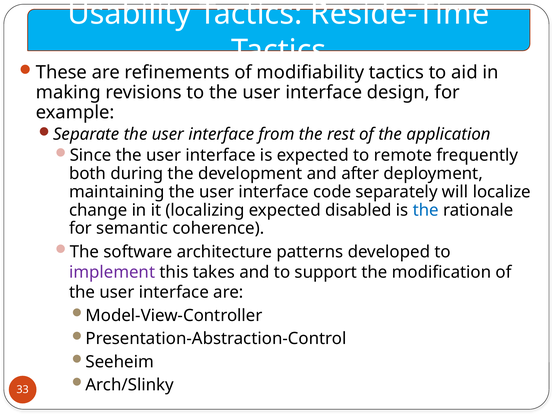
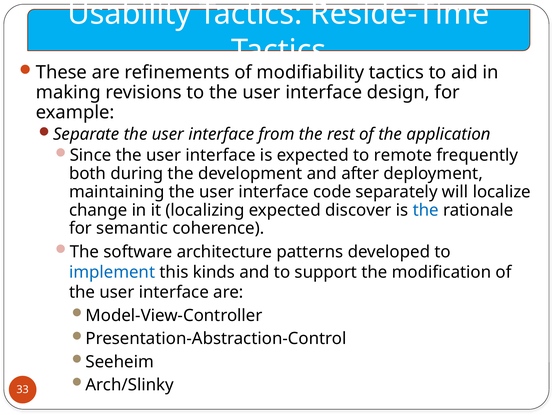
disabled: disabled -> discover (358, 210)
implement colour: purple -> blue (112, 272)
takes: takes -> kinds (214, 272)
